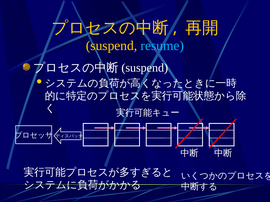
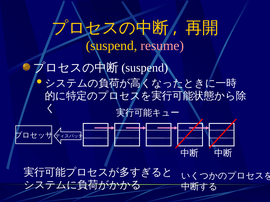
resume colour: light blue -> pink (162, 46)
